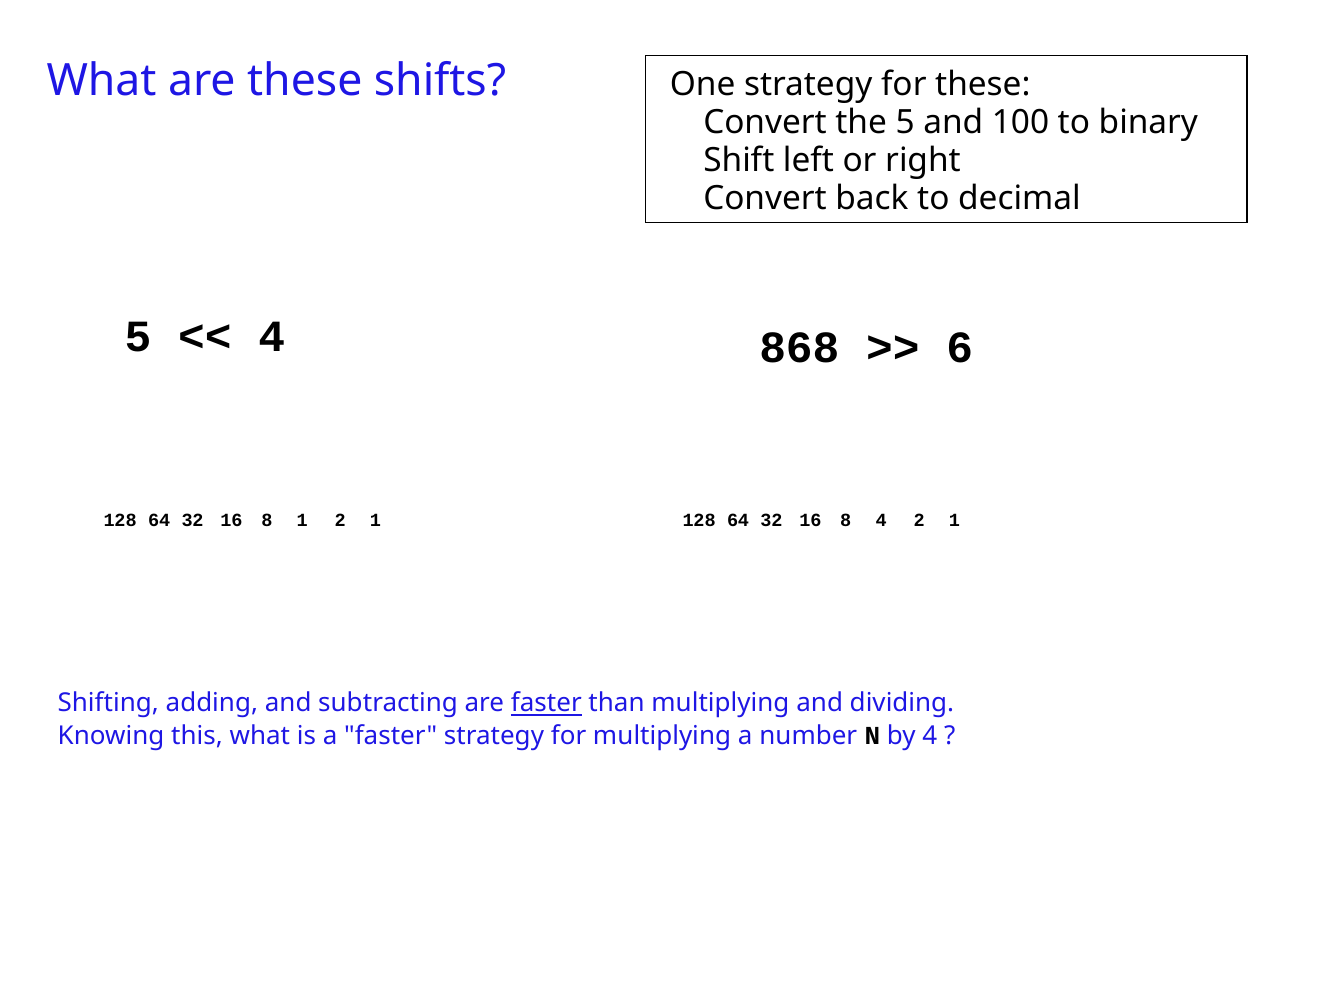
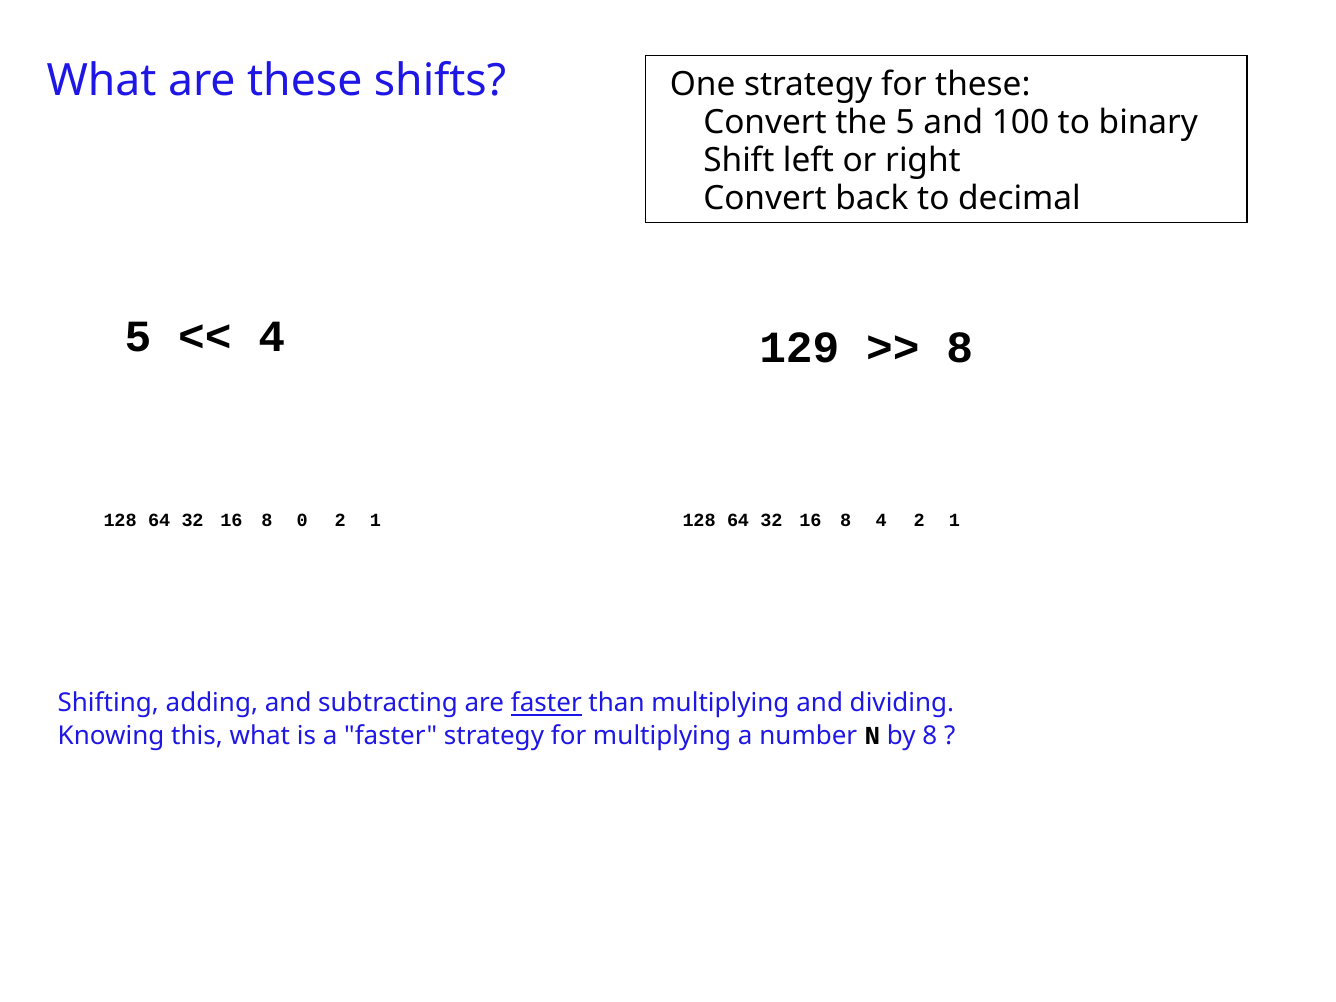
868: 868 -> 129 (799, 348)
6: 6 -> 8 (960, 348)
32 1: 1 -> 0 (302, 520)
by 4: 4 -> 8 (930, 736)
